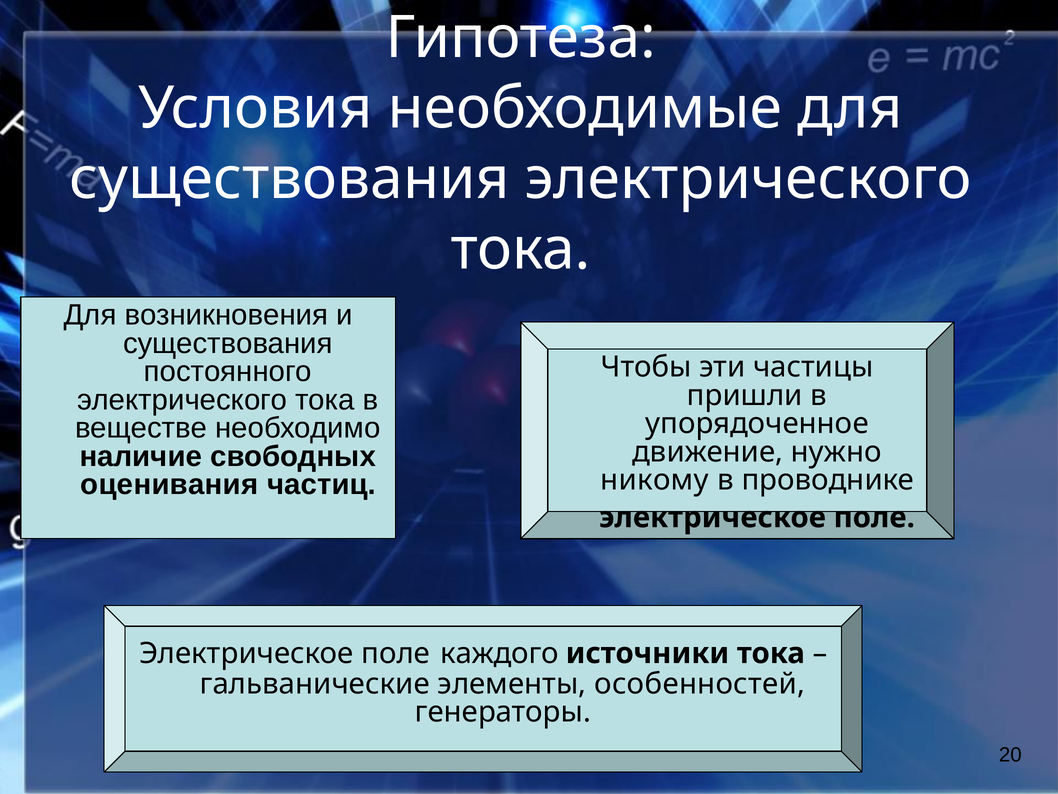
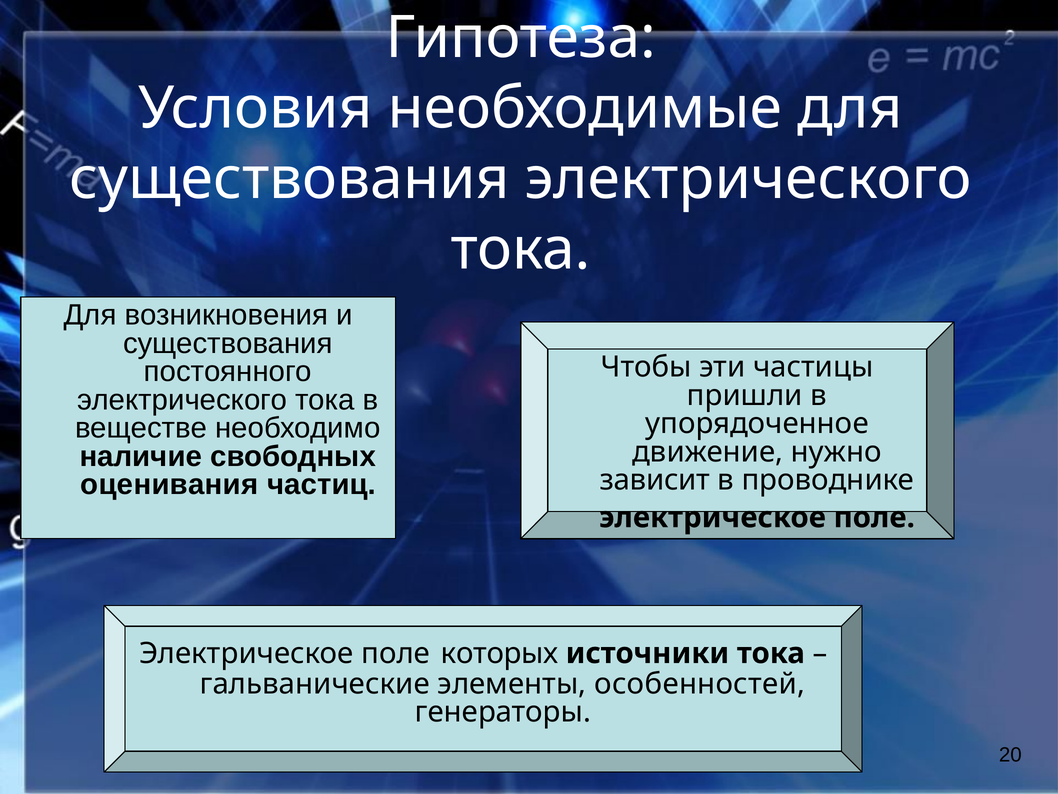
никому: никому -> зависит (655, 480)
каждого: каждого -> которых (500, 653)
